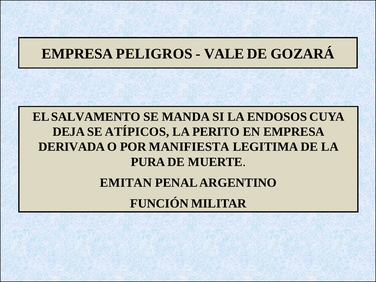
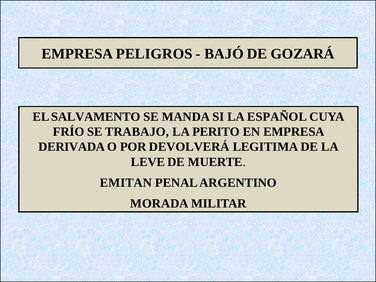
VALE: VALE -> BAJÓ (224, 54)
ENDOSOS: ENDOSOS -> ESPAÑOL (277, 117)
DEJA: DEJA -> FRÍO (69, 132)
ATÍPICOS: ATÍPICOS -> TRABAJO (137, 132)
MANIFIESTA: MANIFIESTA -> DEVOLVERÁ (189, 147)
PURA: PURA -> LEVE (148, 162)
FUNCIÓN: FUNCIÓN -> MORADA (159, 203)
